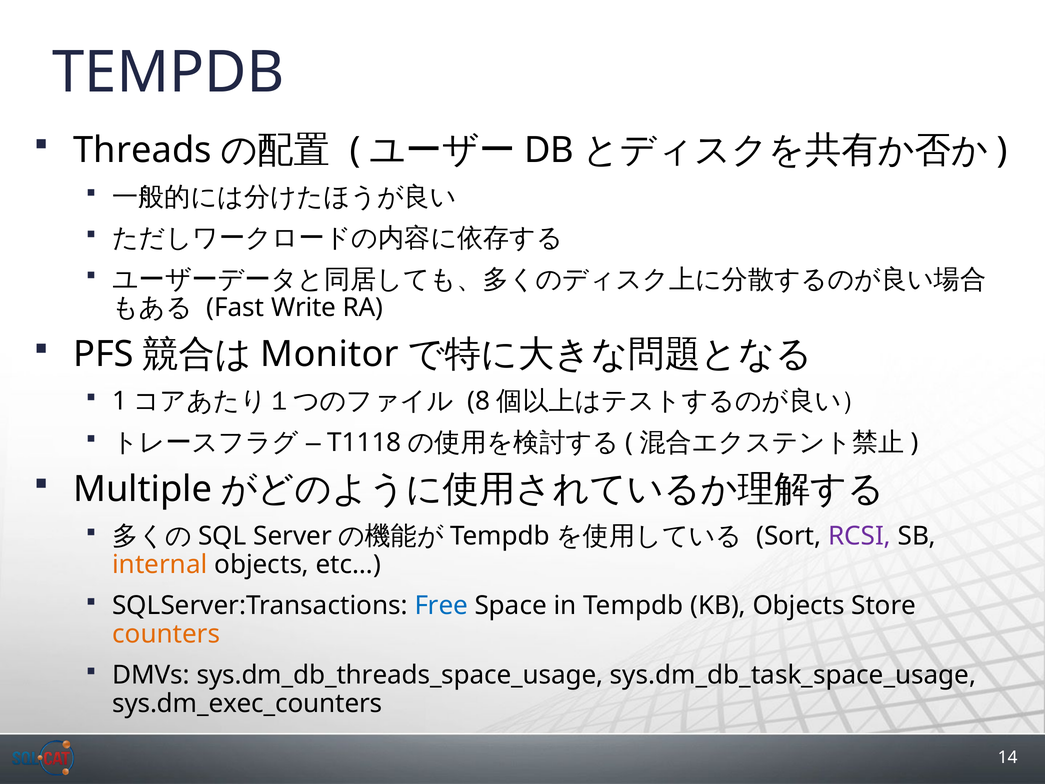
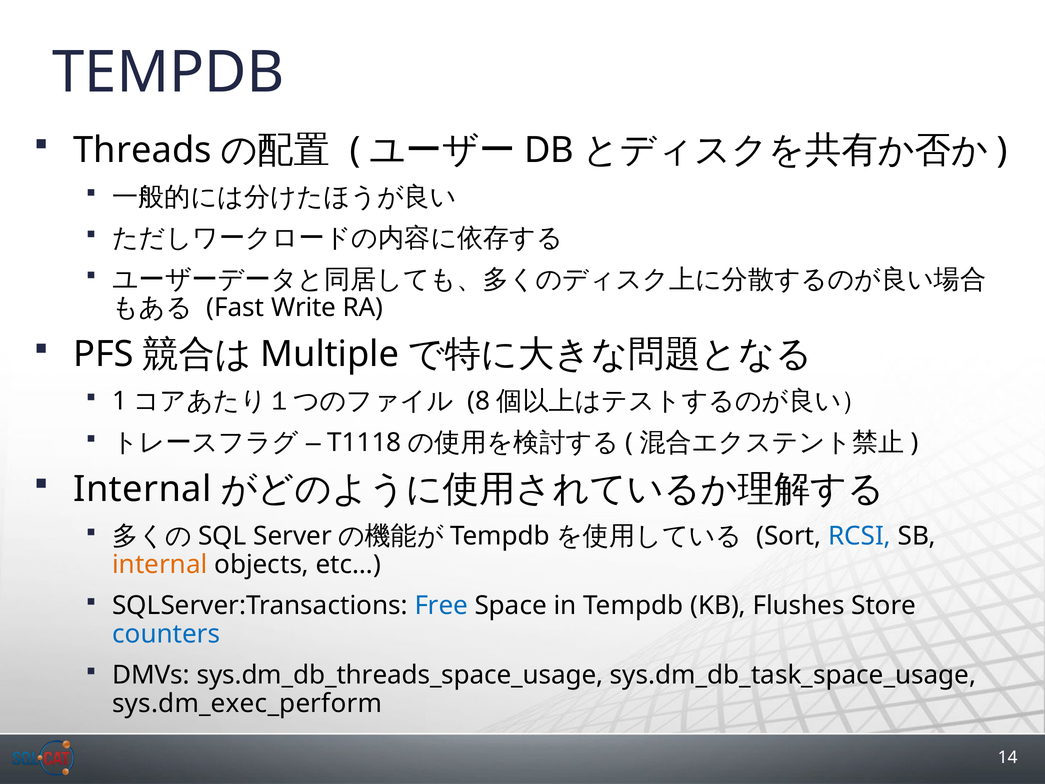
Monitor: Monitor -> Multiple (330, 354)
Multiple: Multiple -> Internal (142, 489)
RCSI colour: purple -> blue (860, 536)
KB Objects: Objects -> Flushes (799, 606)
counters colour: orange -> blue (166, 634)
sys.dm_exec_counters: sys.dm_exec_counters -> sys.dm_exec_perform (247, 703)
